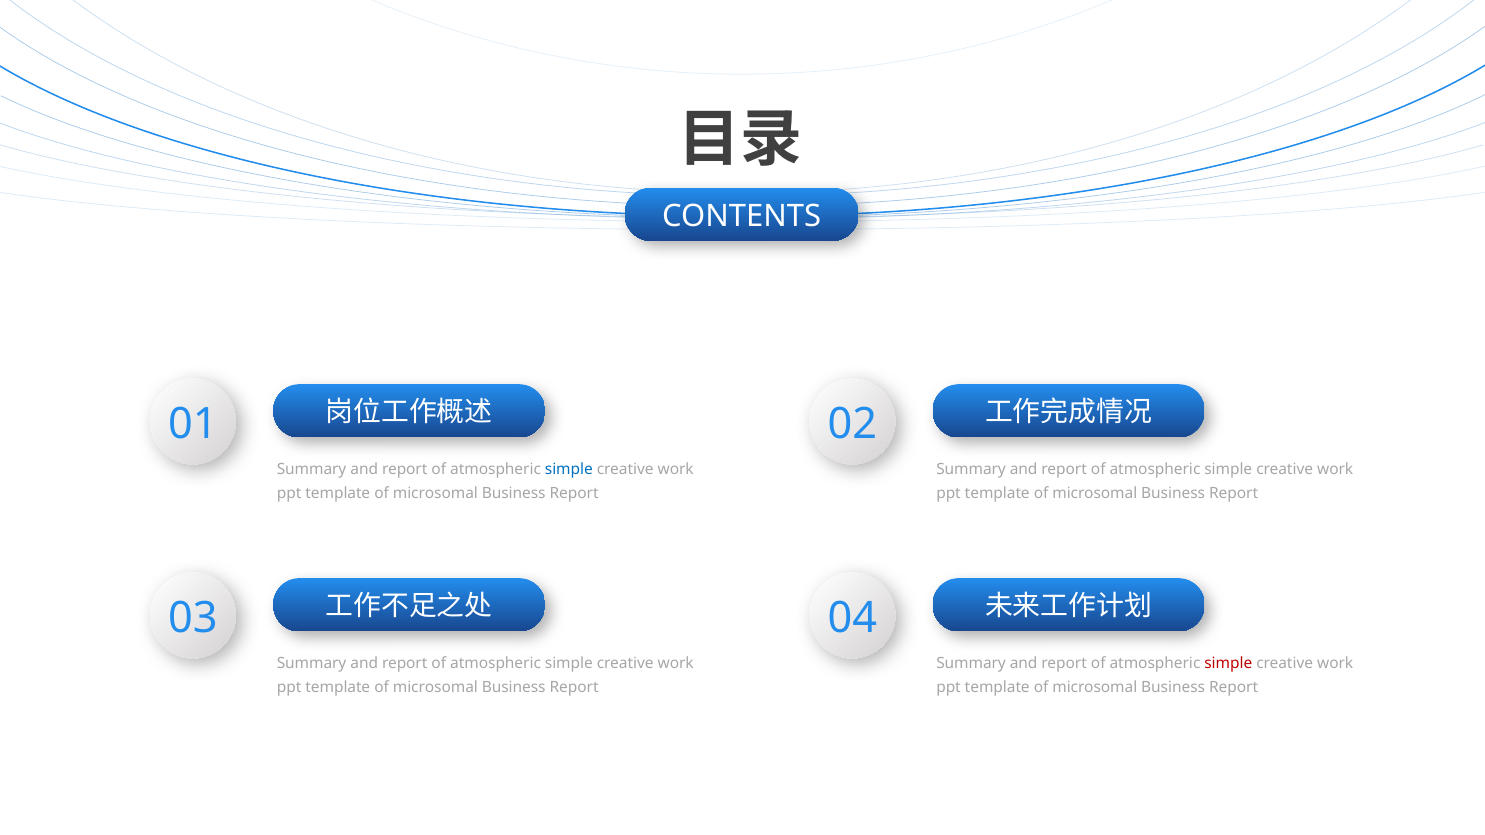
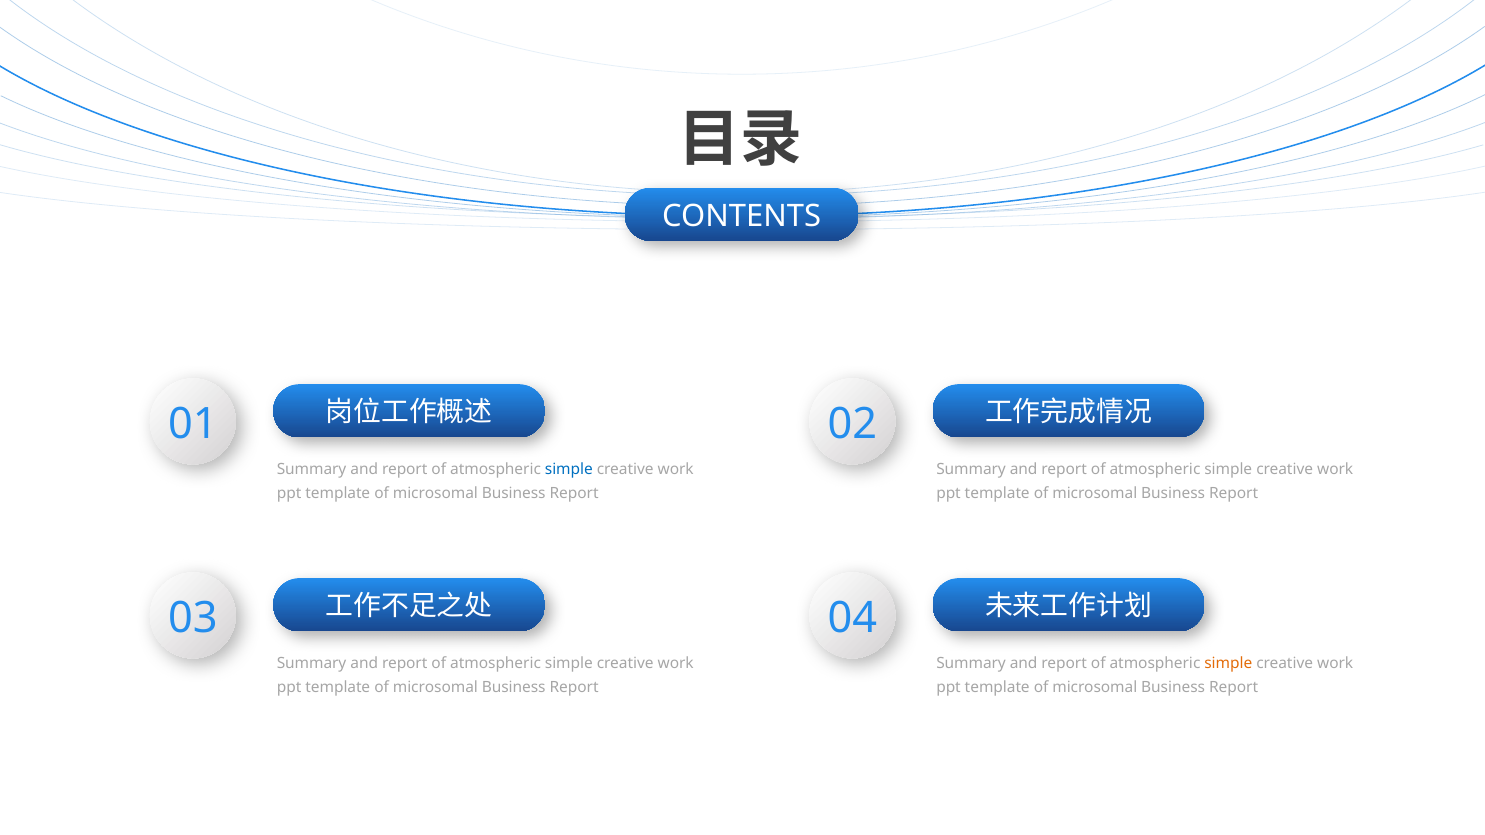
simple colour: red -> orange (1228, 664)
